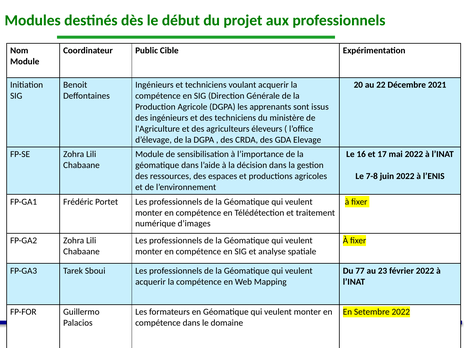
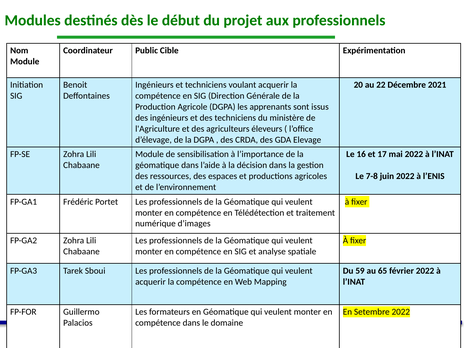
77: 77 -> 59 (360, 271)
23: 23 -> 65 (383, 271)
